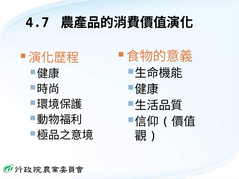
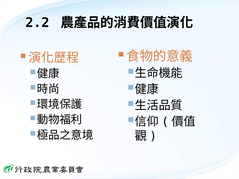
4.7: 4.7 -> 2.2 (37, 23)
